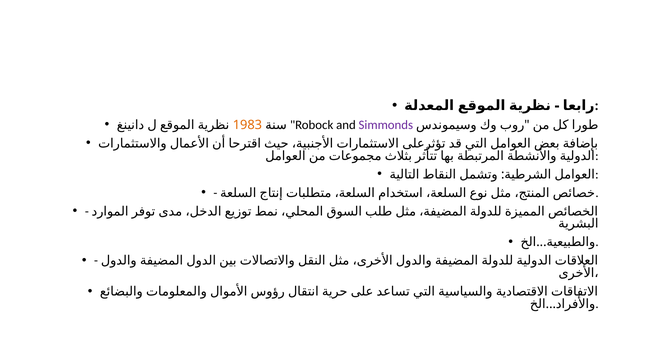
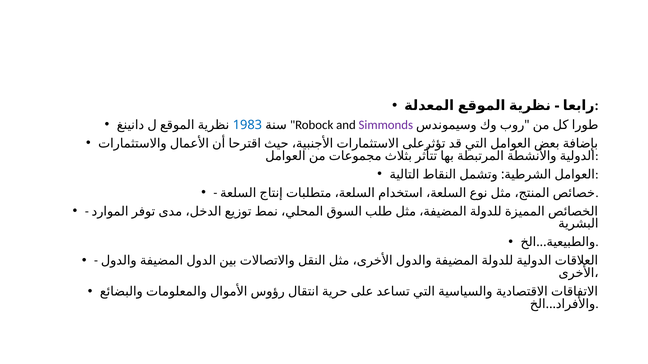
1983 colour: orange -> blue (247, 125)
